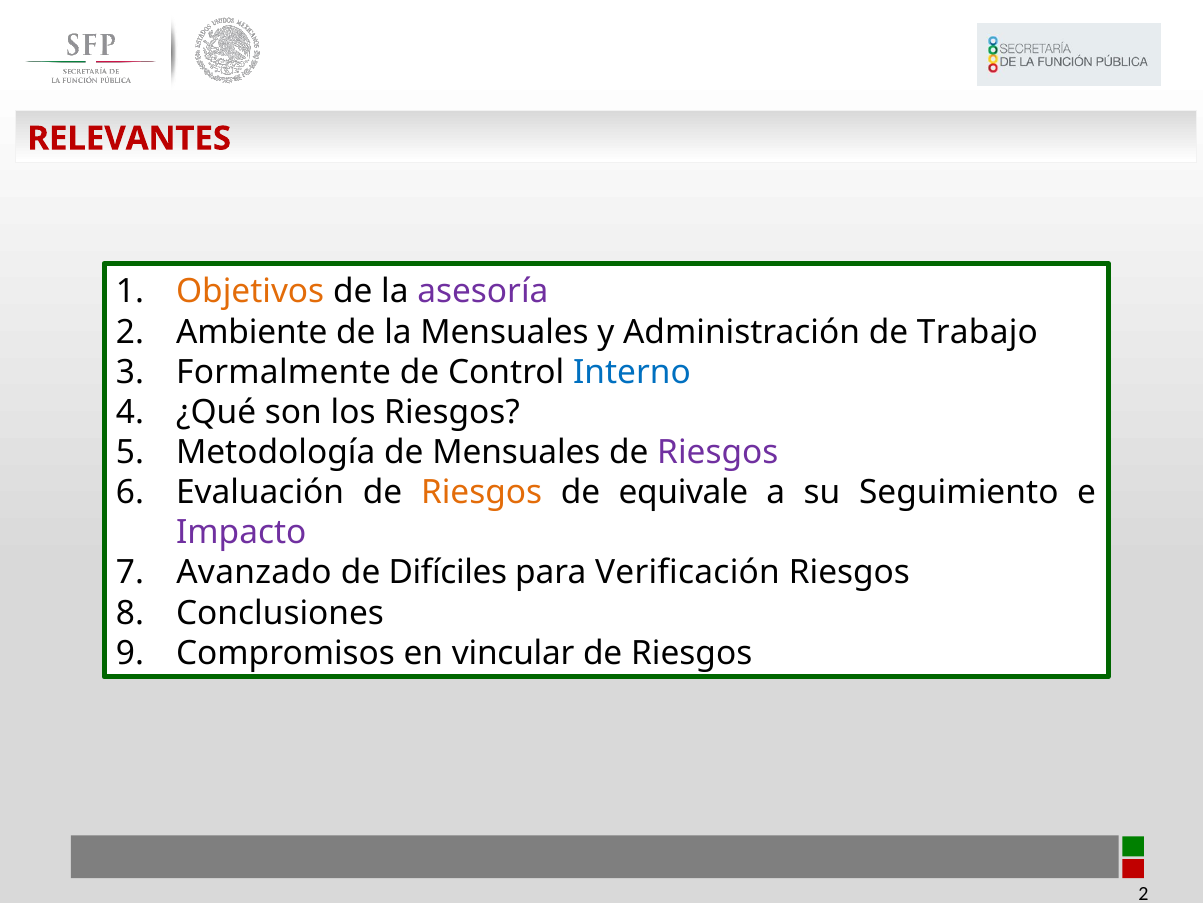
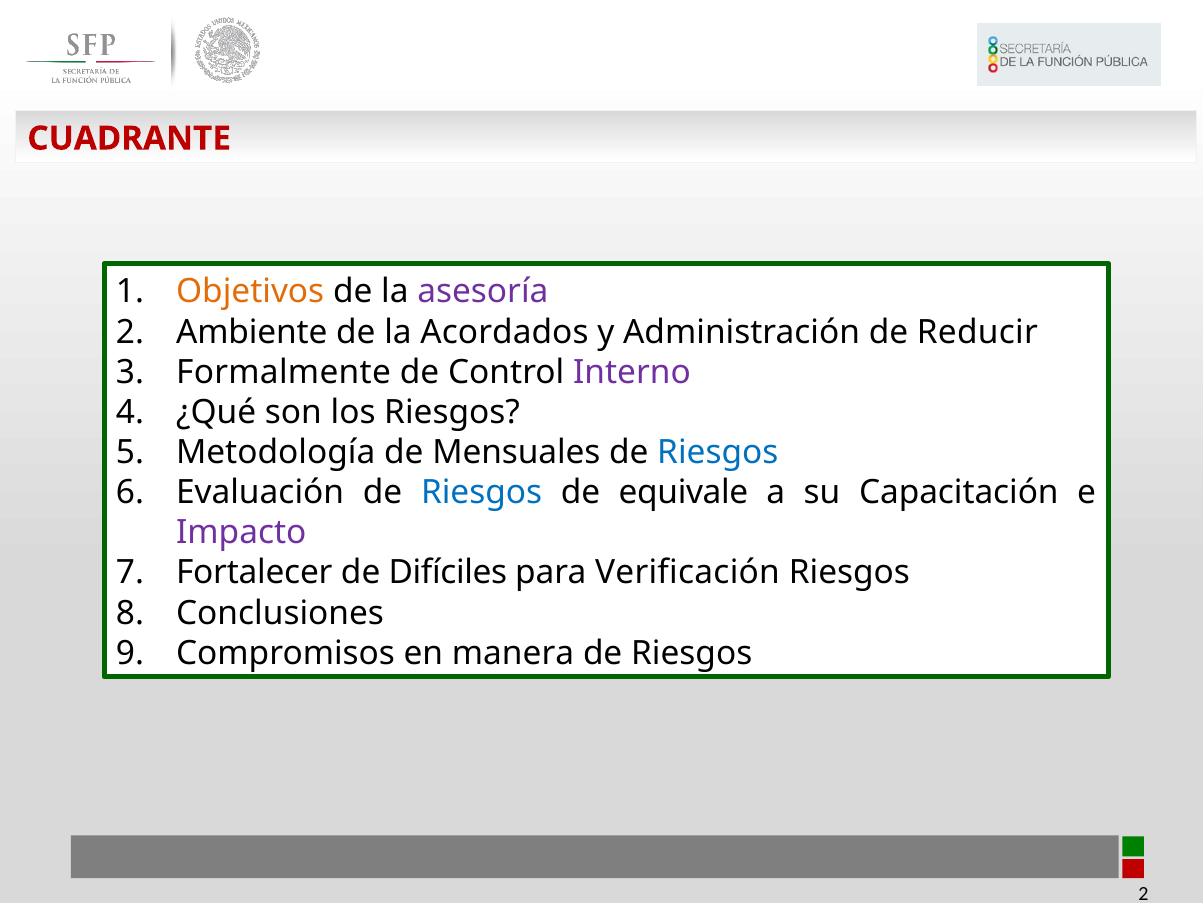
RELEVANTES: RELEVANTES -> CUADRANTE (129, 138)
la Mensuales: Mensuales -> Acordados (504, 332)
Trabajo: Trabajo -> Reducir (977, 332)
Interno colour: blue -> purple (632, 372)
Riesgos colour: purple -> blue (718, 452)
Riesgos colour: orange -> blue (482, 492)
Seguimiento: Seguimiento -> Capacitación (959, 492)
Avanzado: Avanzado -> Fortalecer (254, 572)
vincular: vincular -> manera (513, 653)
